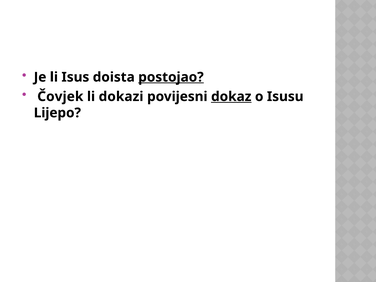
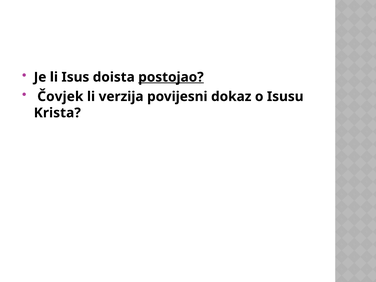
dokazi: dokazi -> verzija (121, 97)
dokaz underline: present -> none (231, 97)
Lijepo: Lijepo -> Krista (57, 113)
